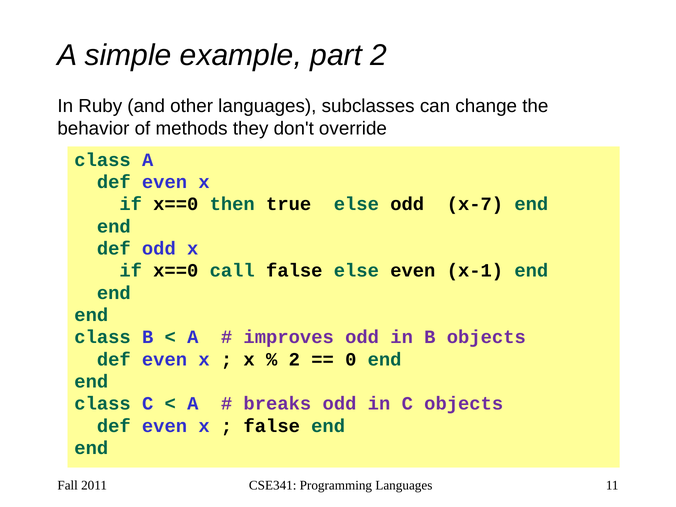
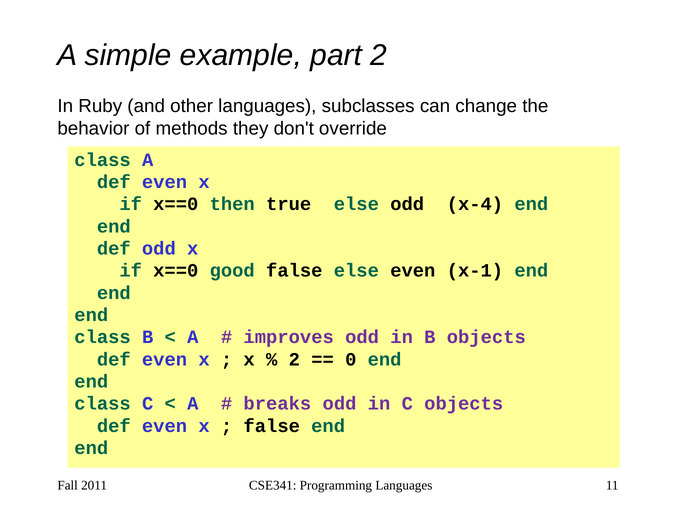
x-7: x-7 -> x-4 (475, 204)
call: call -> good (232, 271)
